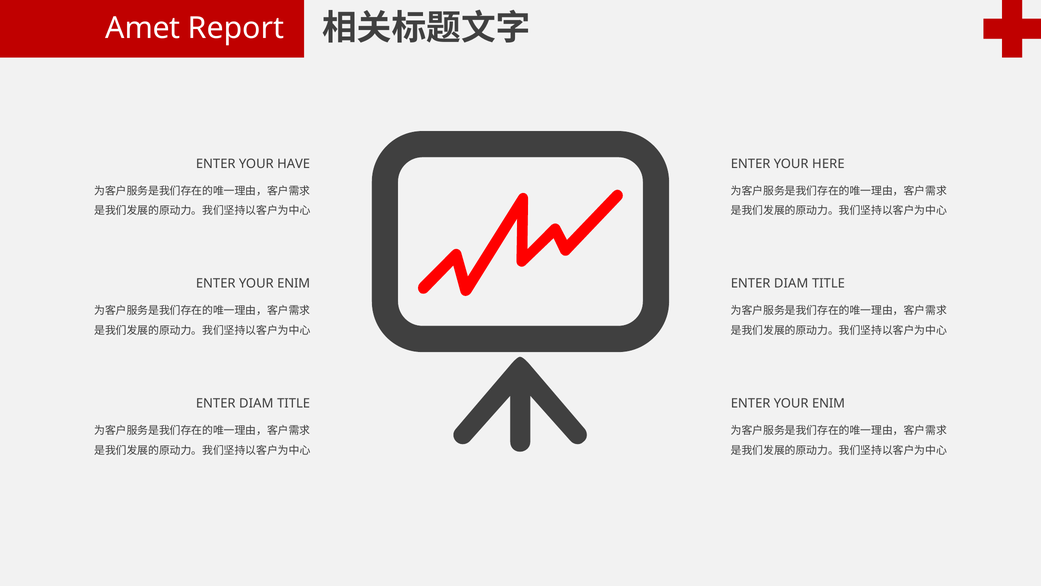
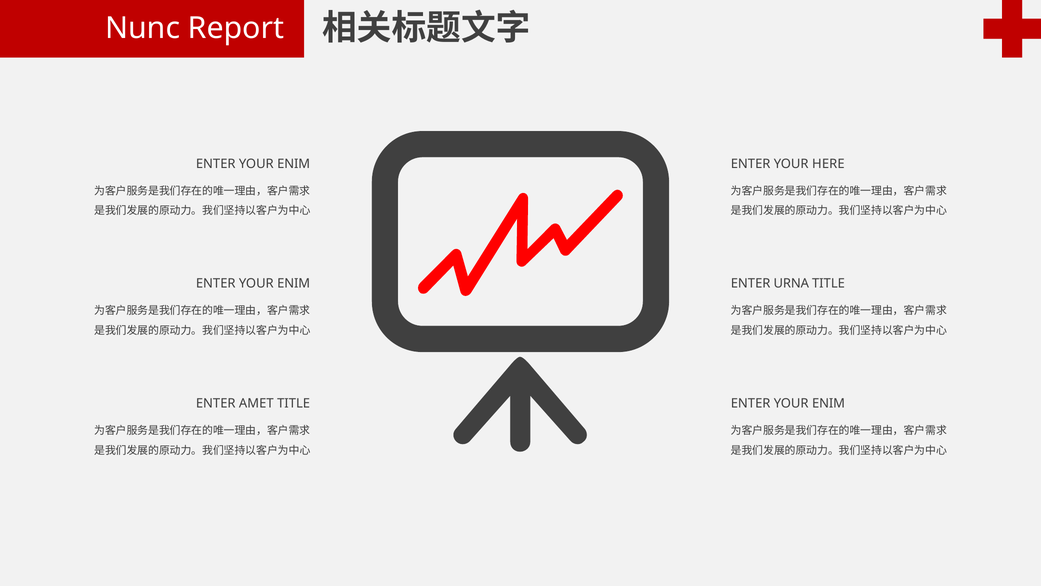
Amet: Amet -> Nunc (143, 28)
HAVE: HAVE -> ENIM (294, 164)
DIAM: DIAM -> URNA (791, 283)
DIAM: DIAM -> AMET (256, 403)
